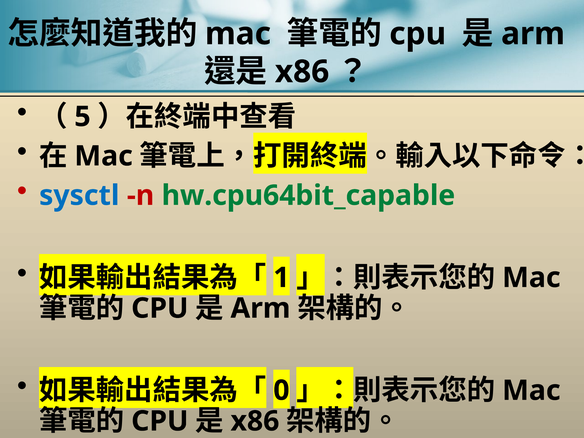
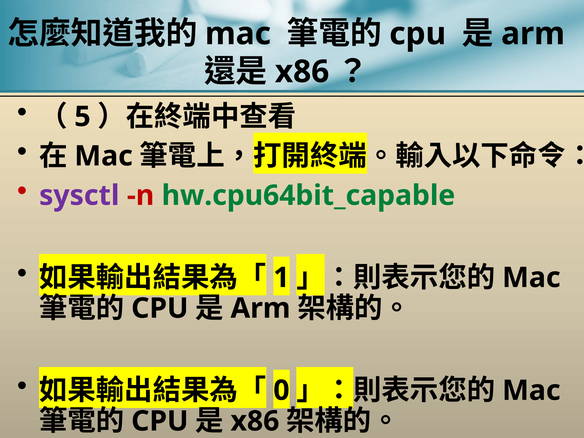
sysctl colour: blue -> purple (79, 195)
